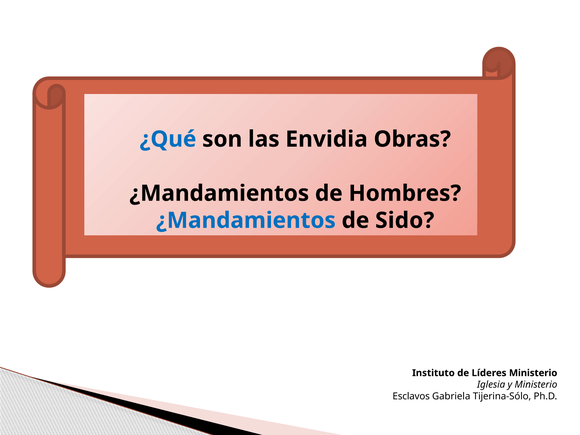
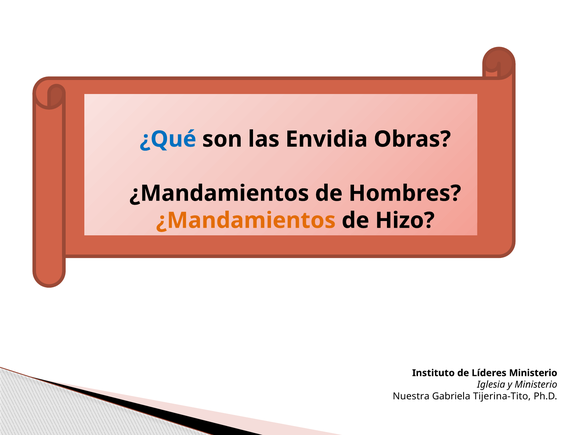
¿Mandamientos colour: blue -> orange (246, 220)
Sido: Sido -> Hizo (405, 220)
Esclavos: Esclavos -> Nuestra (411, 396)
Tijerina-Sólo: Tijerina-Sólo -> Tijerina-Tito (502, 396)
